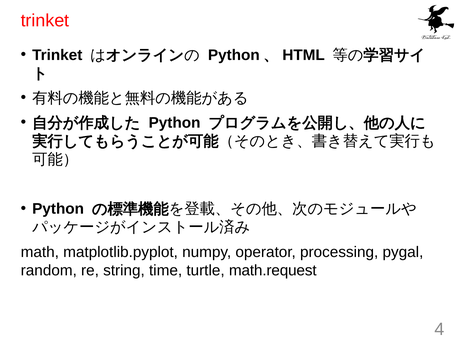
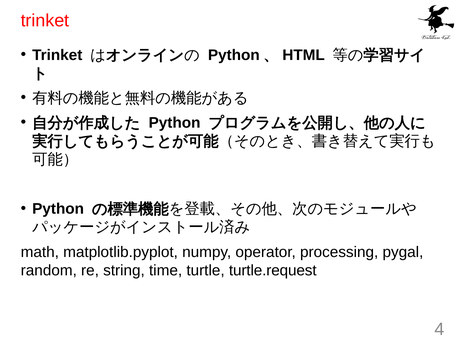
math.request: math.request -> turtle.request (273, 271)
